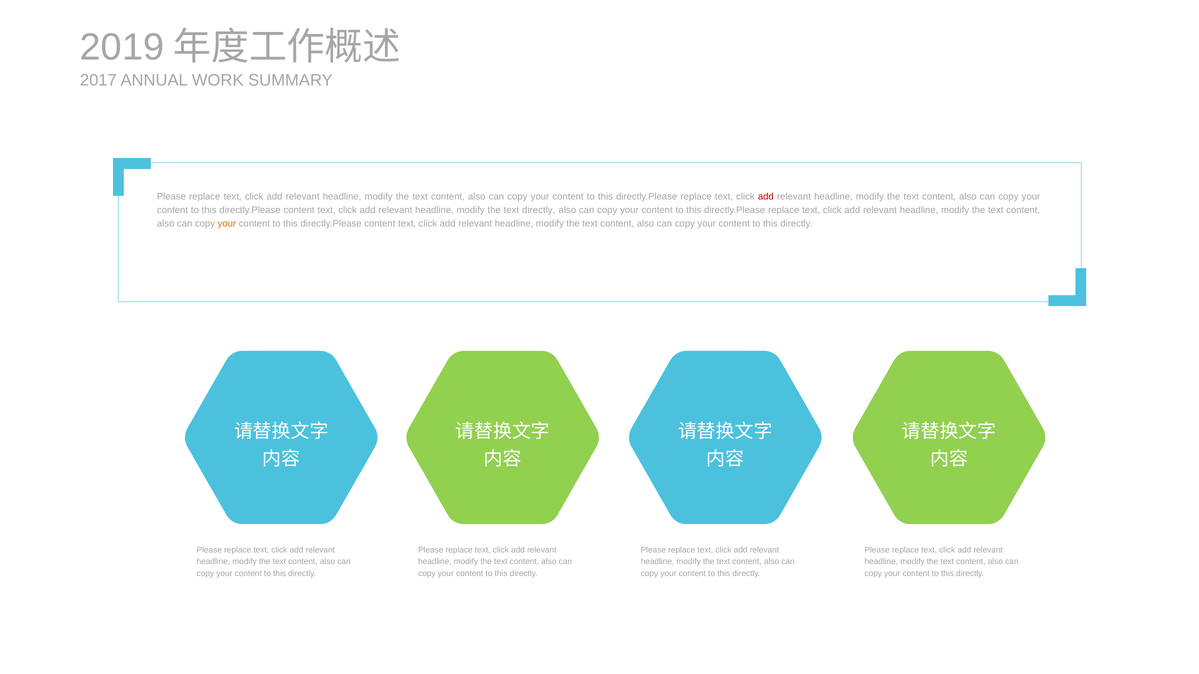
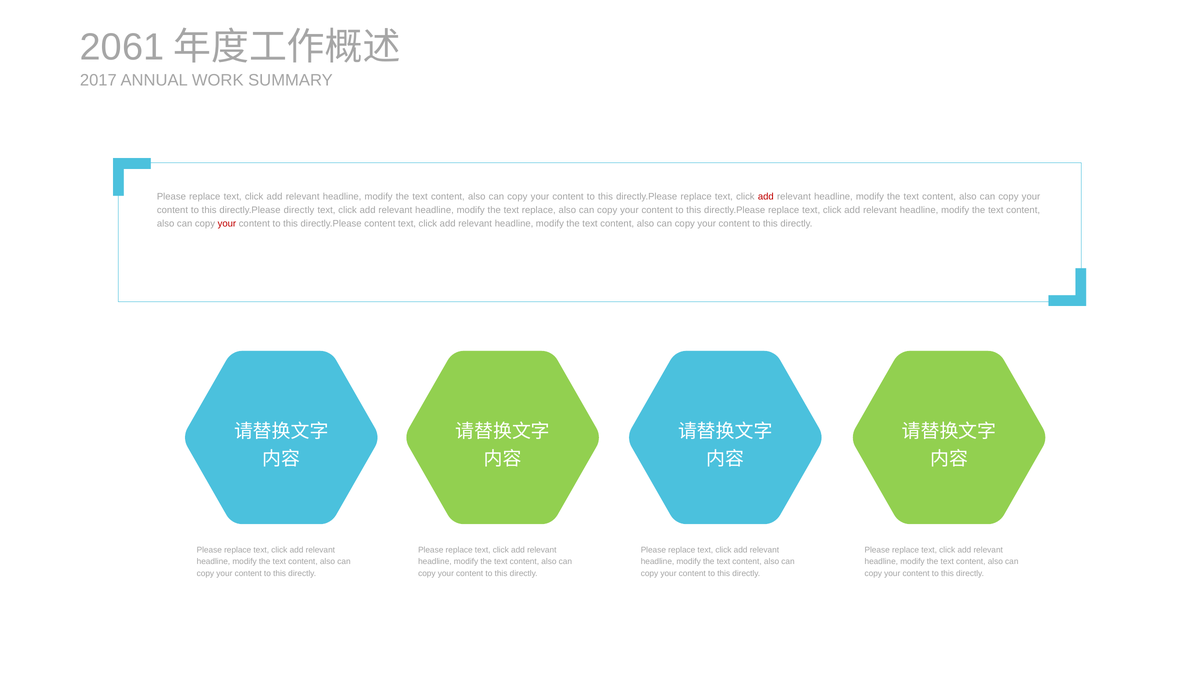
2019: 2019 -> 2061 (122, 47)
content: content -> directly (299, 210)
text directly: directly -> replace (539, 210)
your colour: orange -> red (227, 224)
